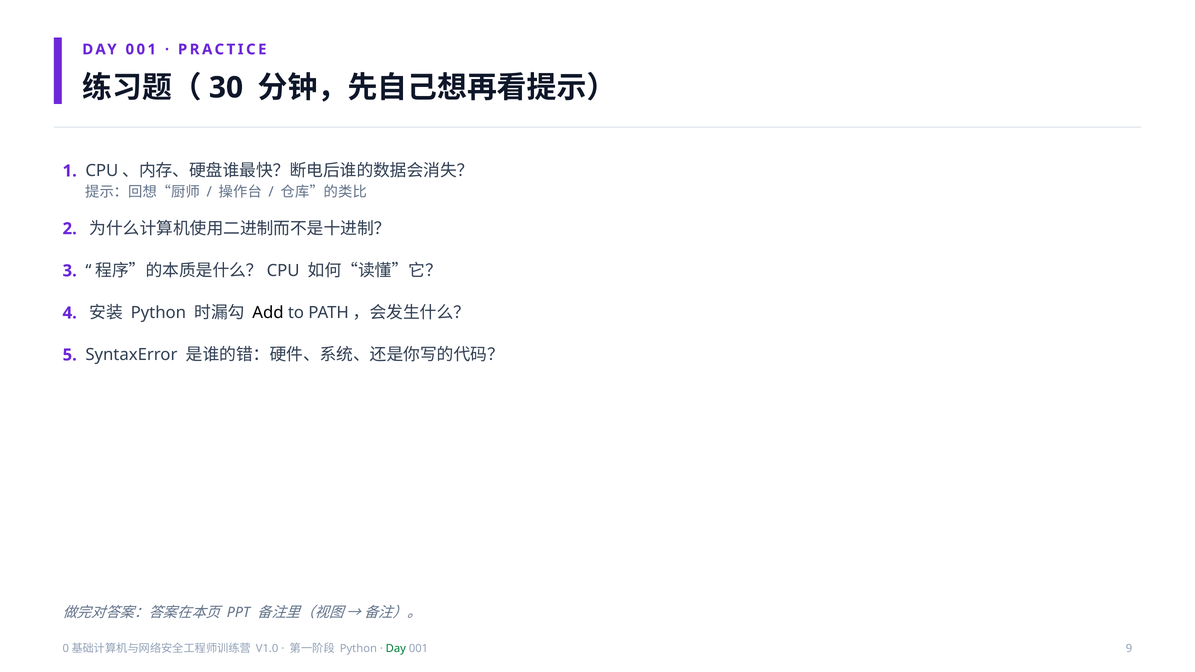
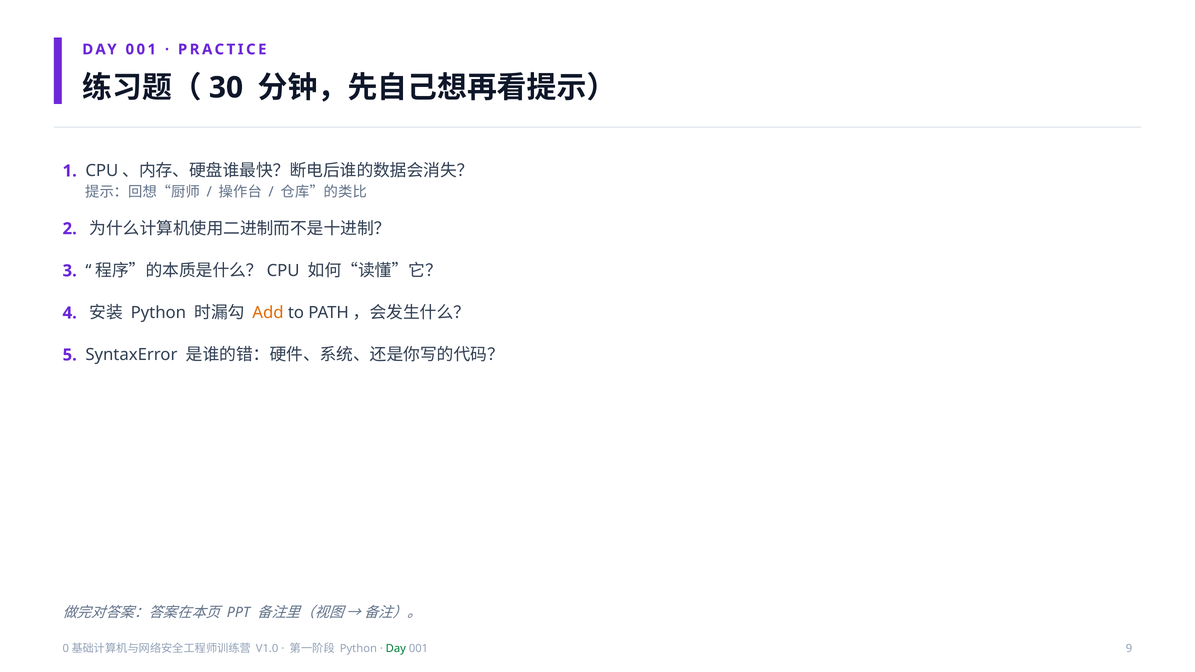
Add colour: black -> orange (268, 313)
